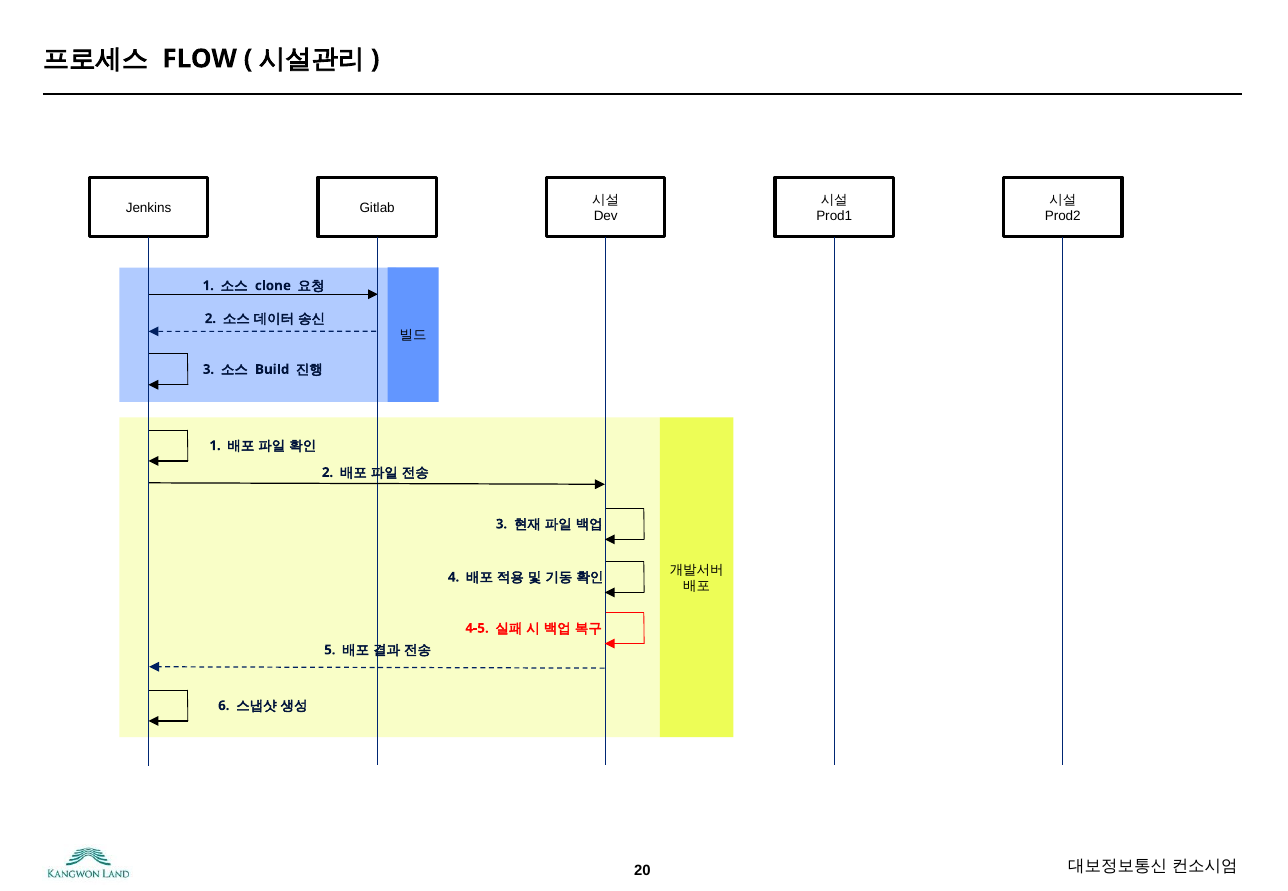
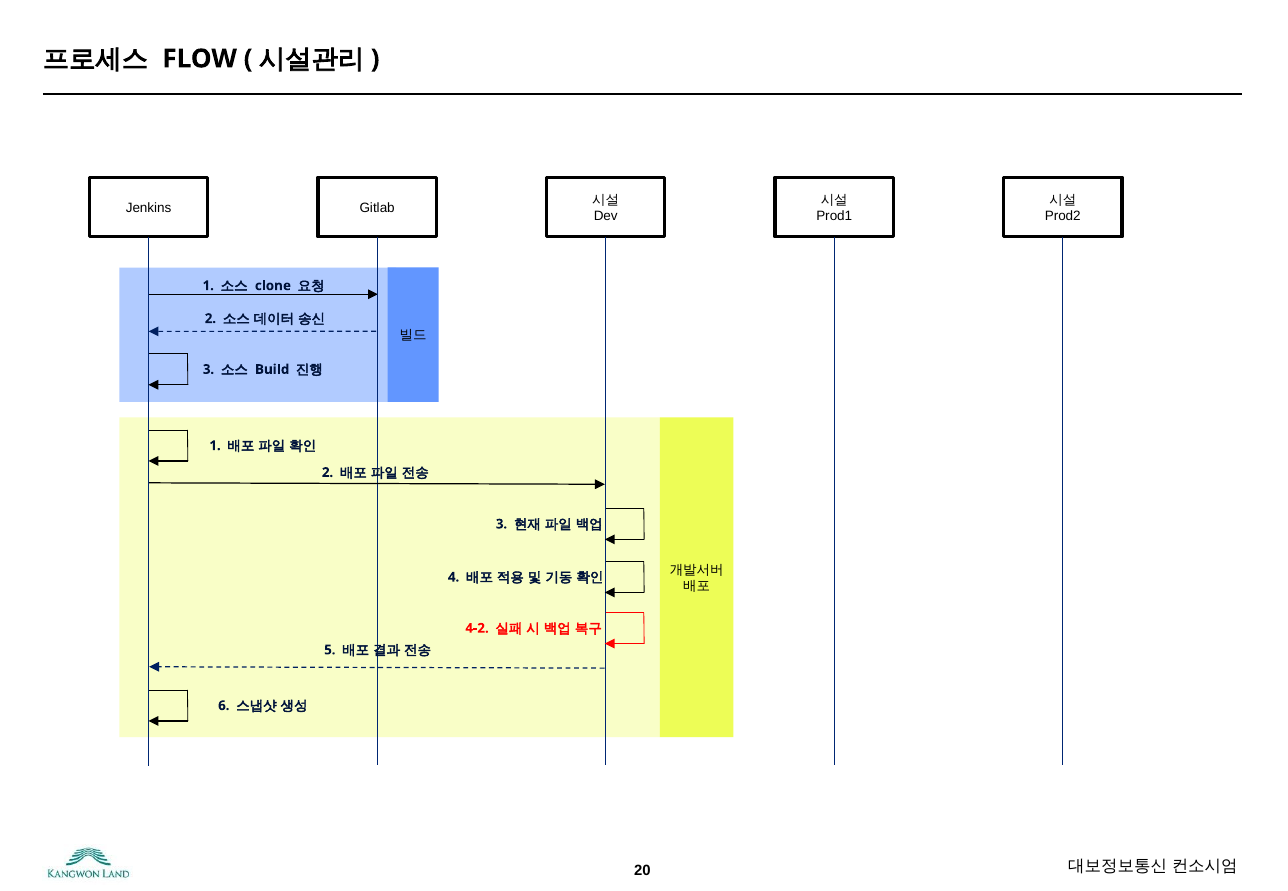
4-5: 4-5 -> 4-2 (477, 629)
